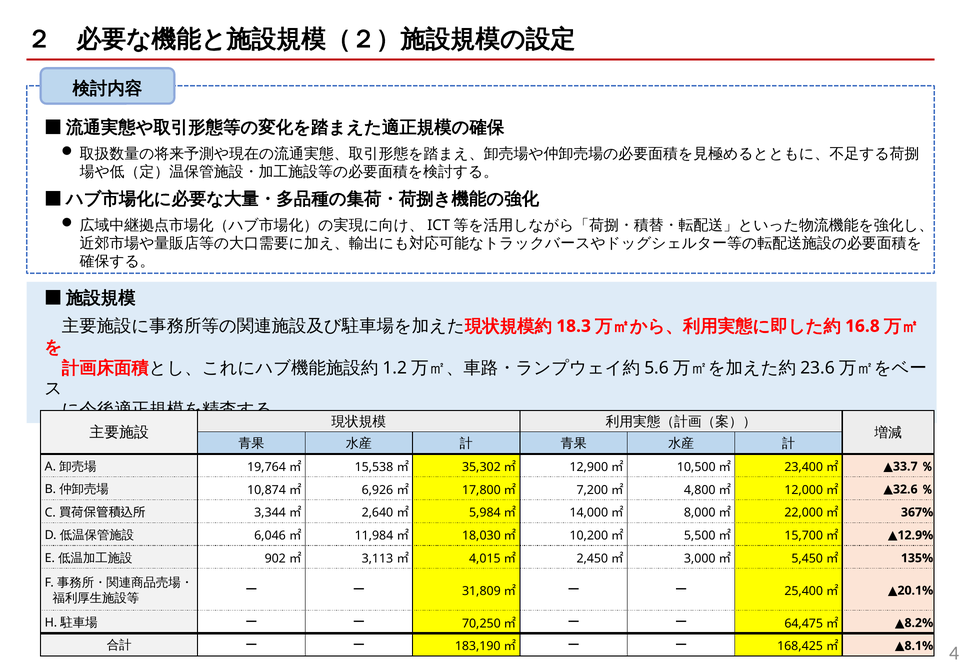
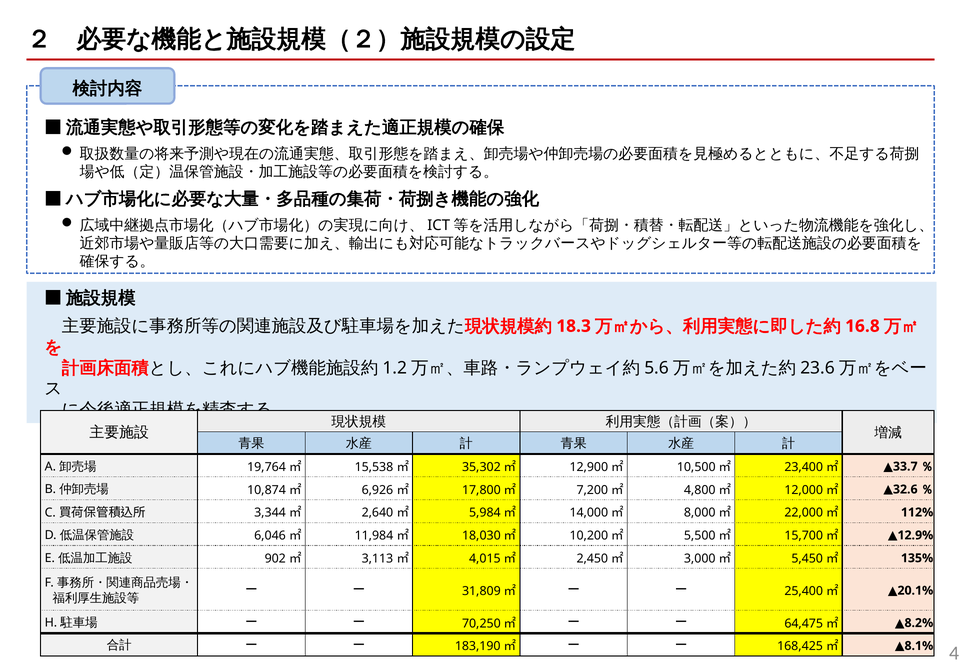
367%: 367% -> 112% (917, 512)
